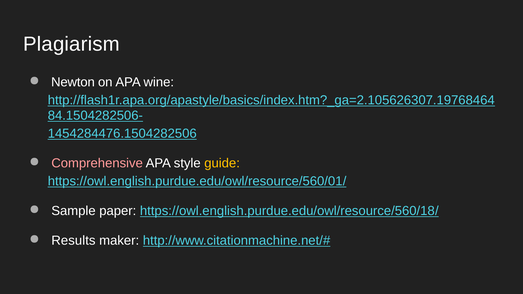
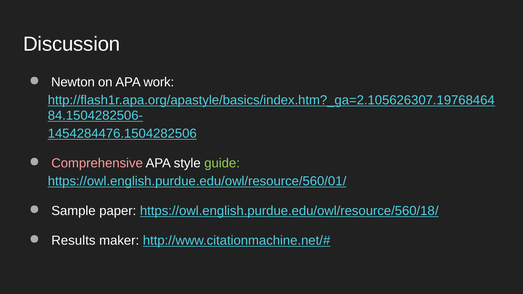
Plagiarism: Plagiarism -> Discussion (72, 44)
wine: wine -> work (159, 82)
guide colour: yellow -> light green (222, 163)
